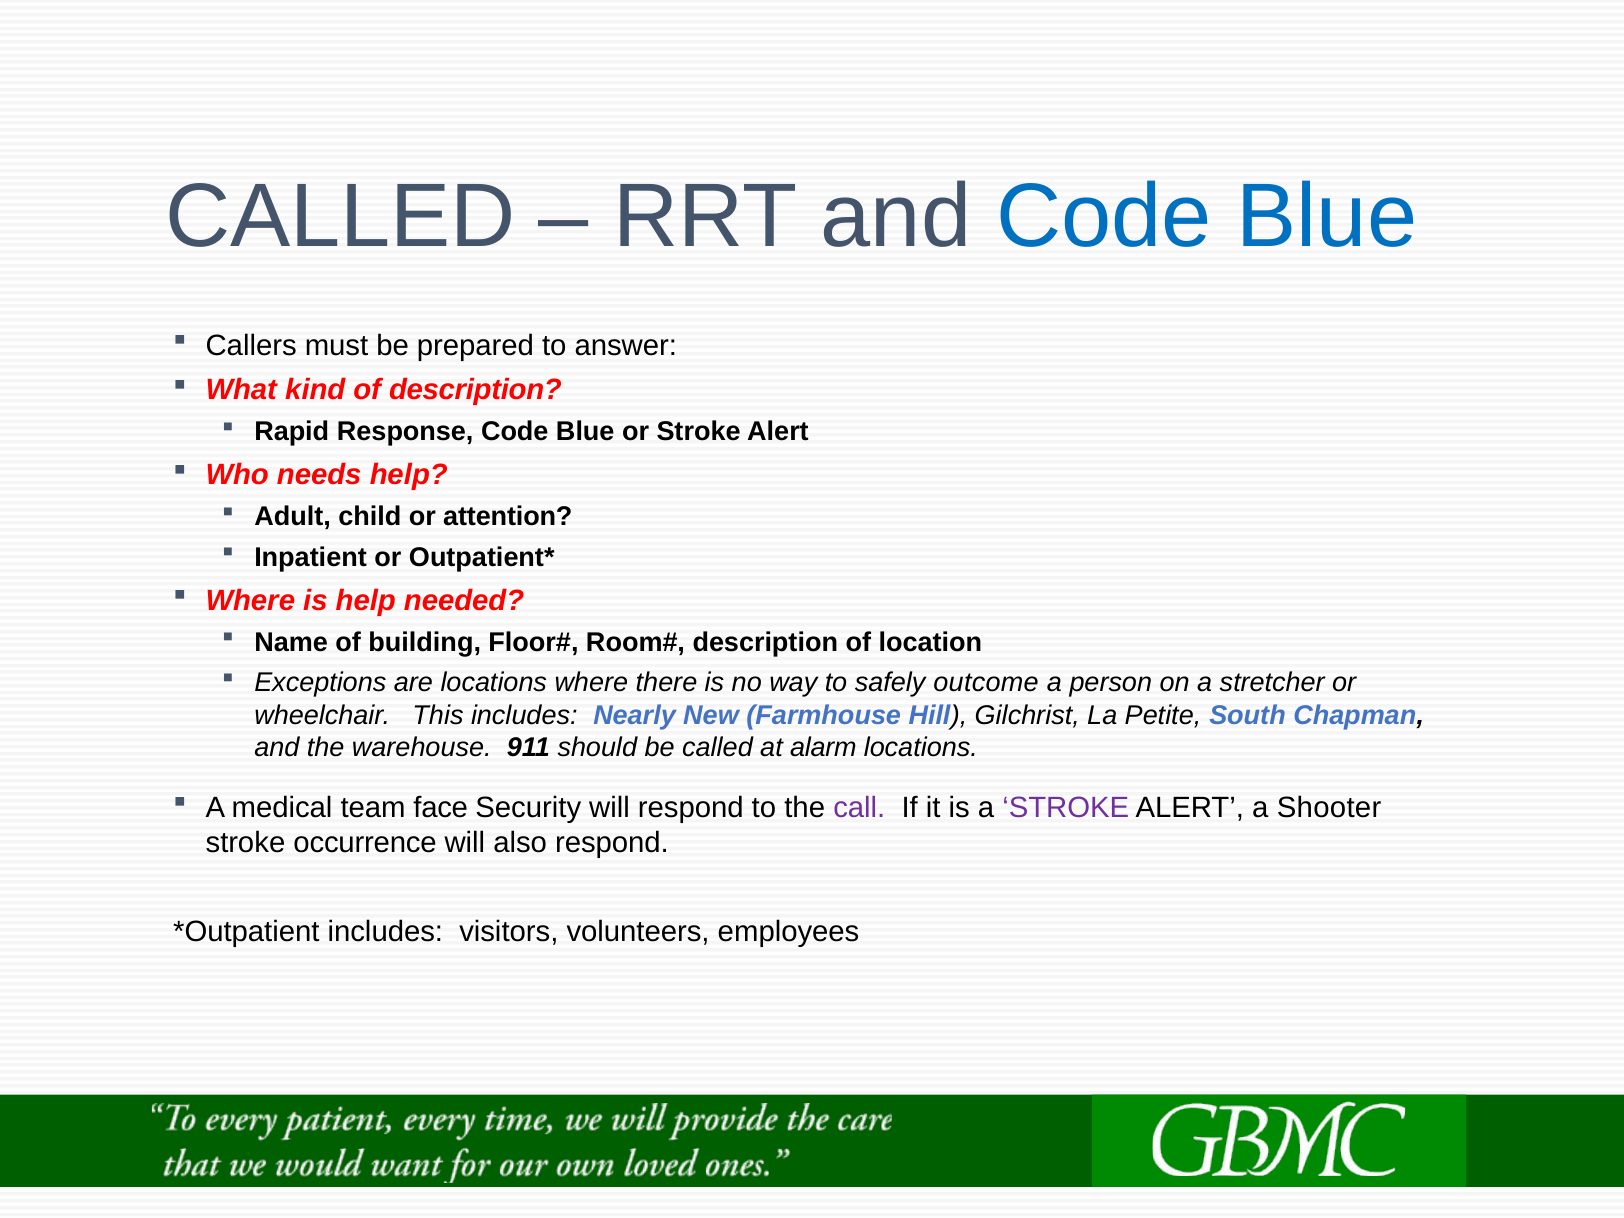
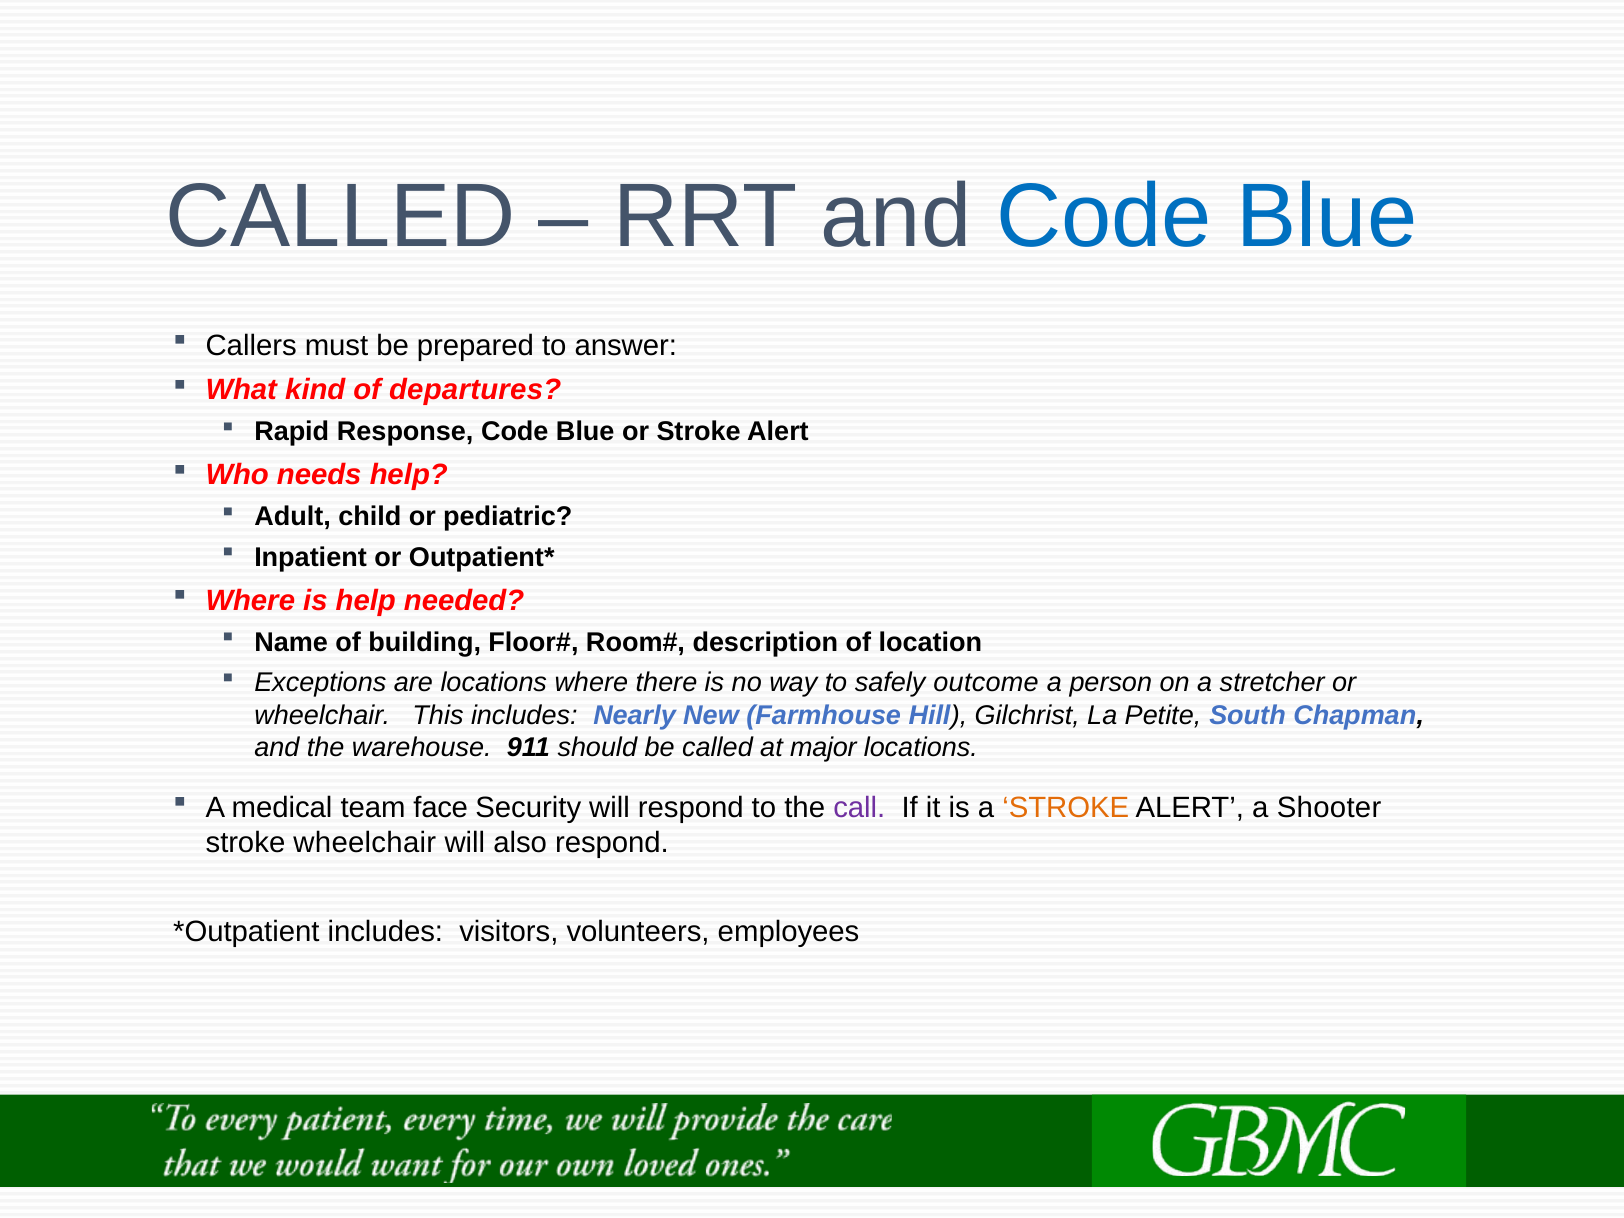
of description: description -> departures (475, 390)
attention: attention -> pediatric (508, 517)
alarm: alarm -> major (823, 748)
STROKE colour: purple -> orange (1066, 808)
stroke occurrence: occurrence -> wheelchair (365, 843)
